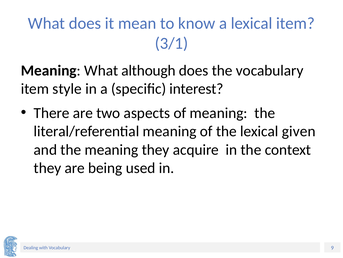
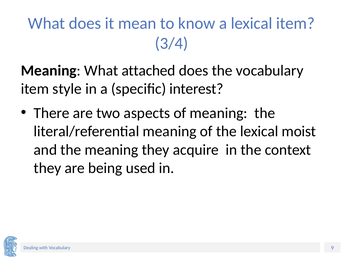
3/1: 3/1 -> 3/4 (171, 43)
although: although -> attached (148, 70)
given: given -> moist (299, 131)
